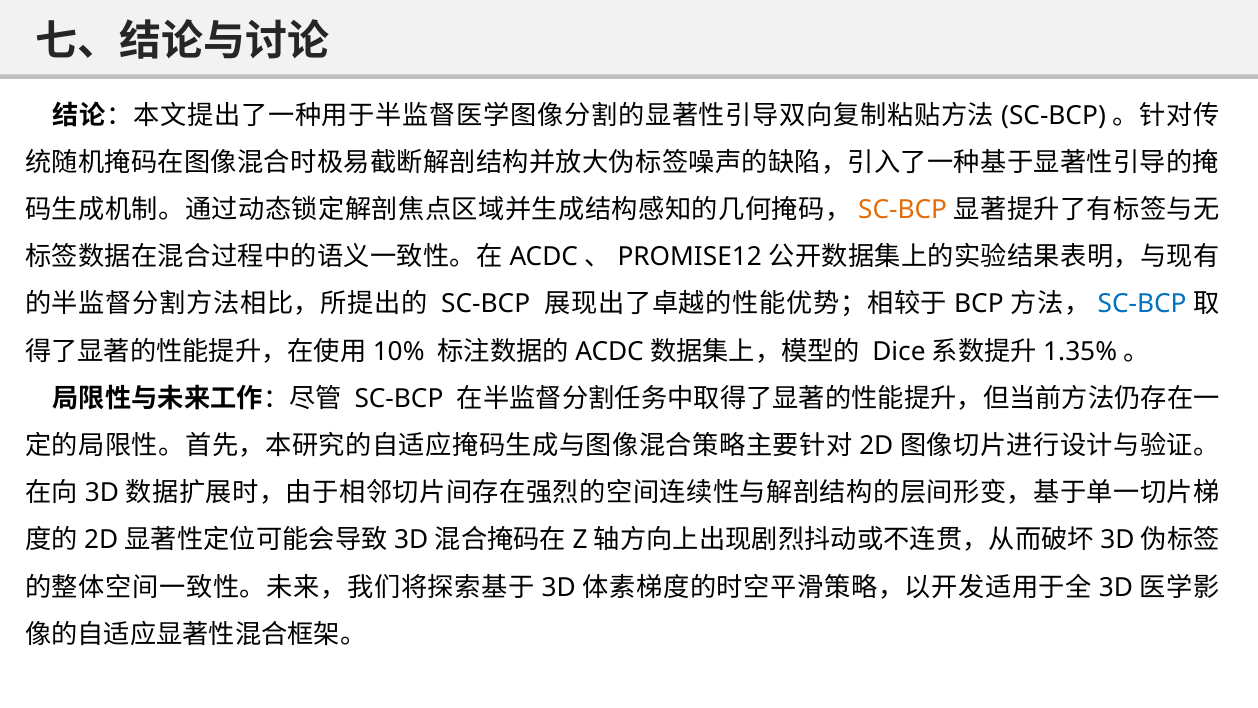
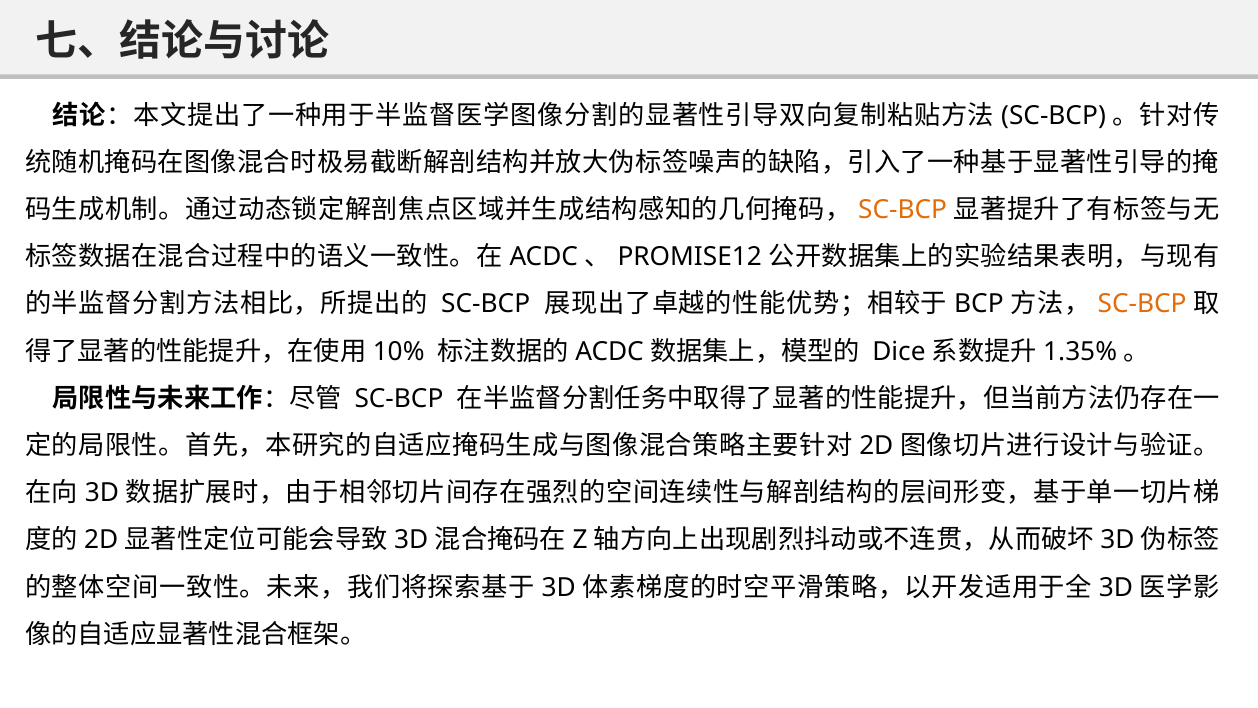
SC-BCP colour: blue -> orange (1142, 304)
